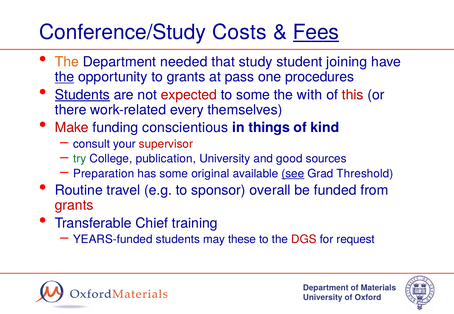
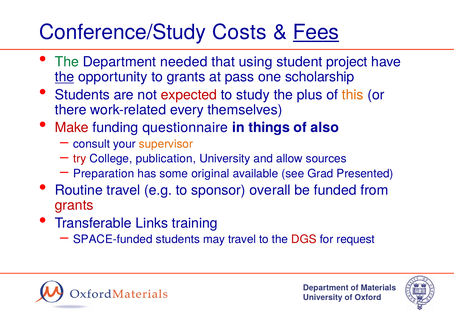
The colour: orange -> green (67, 62)
study: study -> using (256, 62)
joining: joining -> project (347, 62)
procedures: procedures -> scholarship (320, 77)
Students underline: present -> none (82, 95)
to some: some -> study (253, 95)
with: with -> plus (310, 95)
this colour: red -> orange (353, 95)
conscientious: conscientious -> questionnaire (185, 128)
kind: kind -> also (325, 128)
supervisor colour: red -> orange (166, 144)
try colour: green -> red (80, 159)
good: good -> allow (289, 159)
see underline: present -> none (293, 174)
Threshold: Threshold -> Presented (365, 174)
Chief: Chief -> Links (152, 223)
YEARS-funded: YEARS-funded -> SPACE-funded (113, 240)
may these: these -> travel (242, 240)
